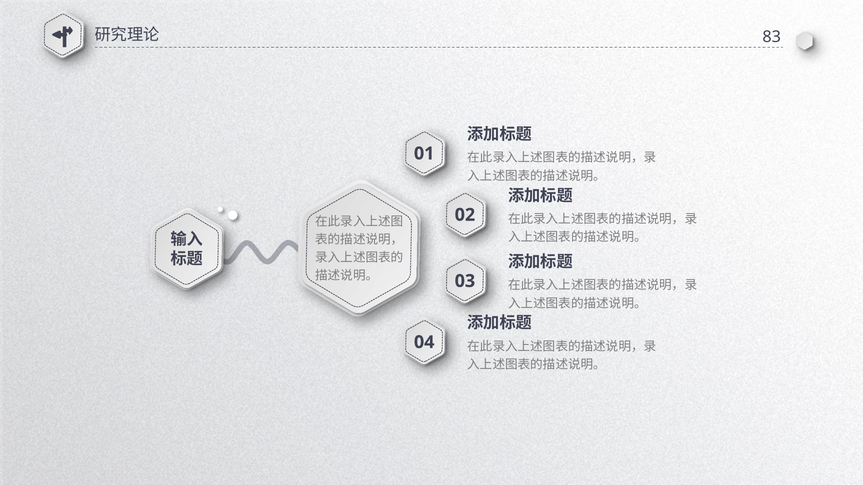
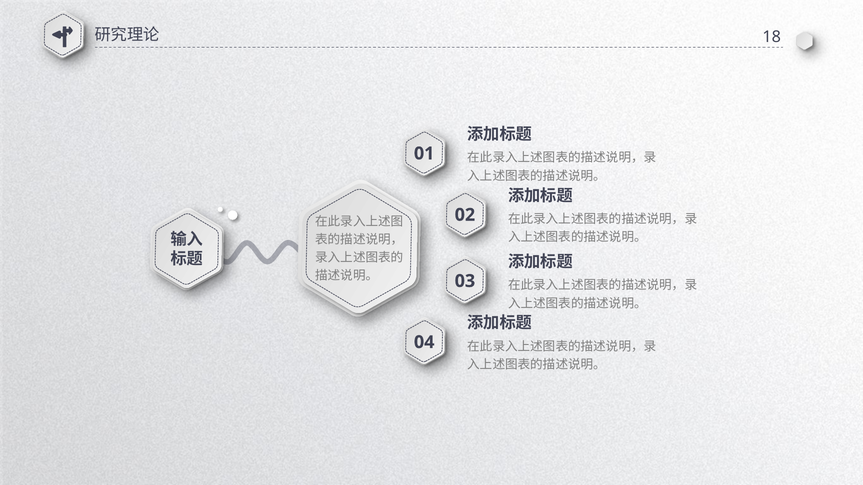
83: 83 -> 18 (772, 37)
